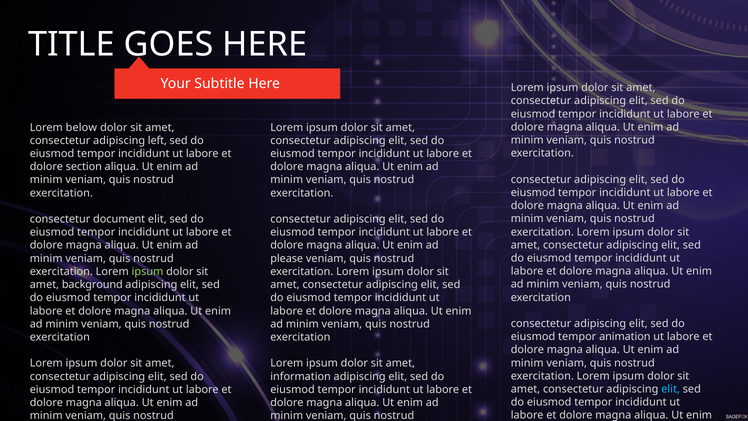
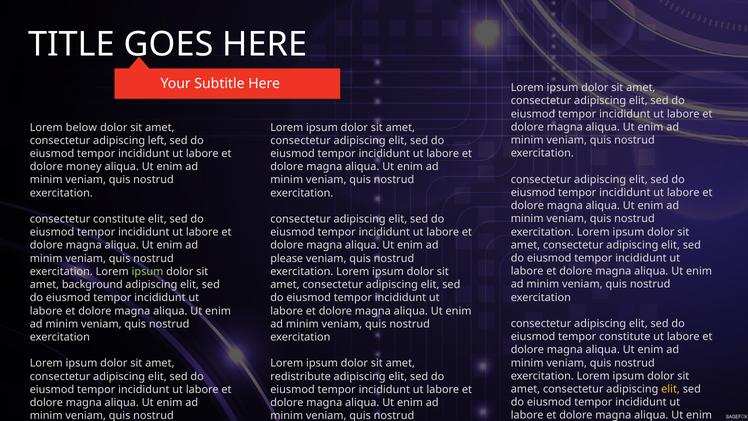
section: section -> money (84, 167)
consectetur document: document -> constitute (119, 219)
tempor animation: animation -> constitute (625, 337)
information: information -> redistribute (301, 376)
elit colour: light blue -> yellow (671, 389)
